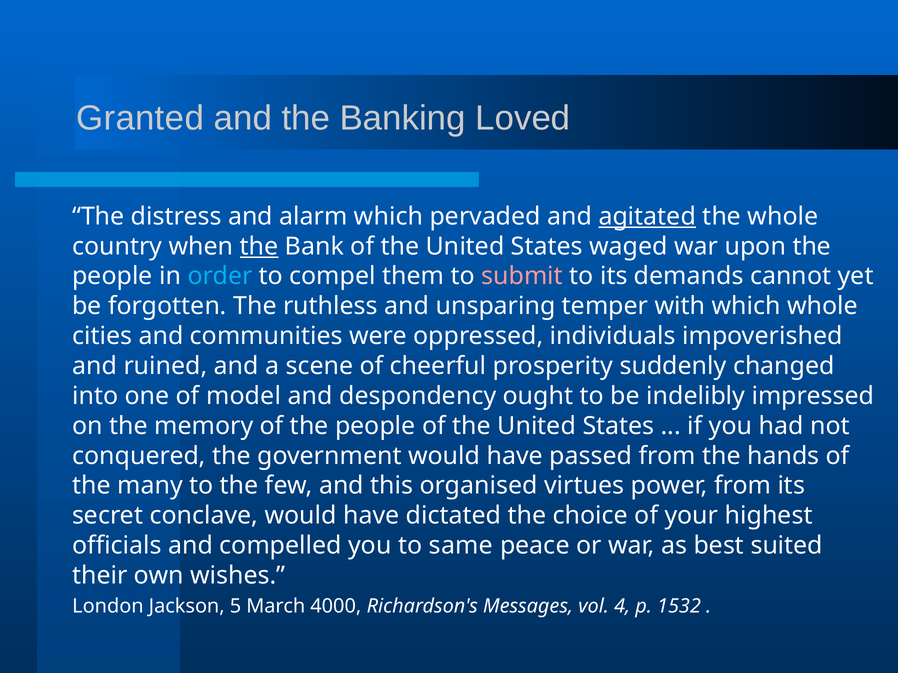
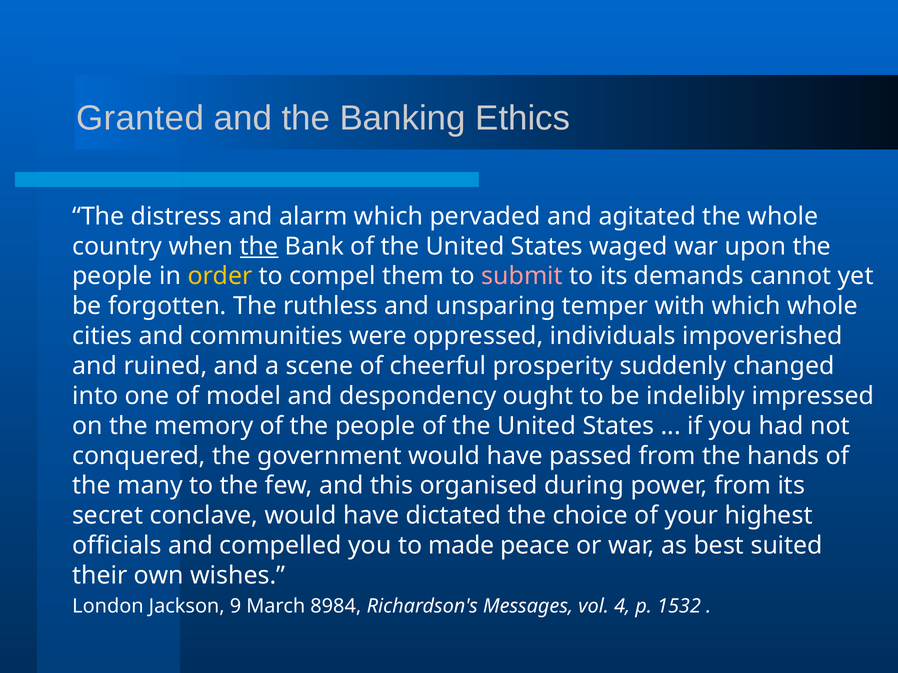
Loved: Loved -> Ethics (523, 118)
agitated underline: present -> none (647, 217)
order colour: light blue -> yellow (220, 276)
virtues: virtues -> during (584, 486)
same: same -> made (461, 546)
5: 5 -> 9 (236, 606)
4000: 4000 -> 8984 (336, 606)
